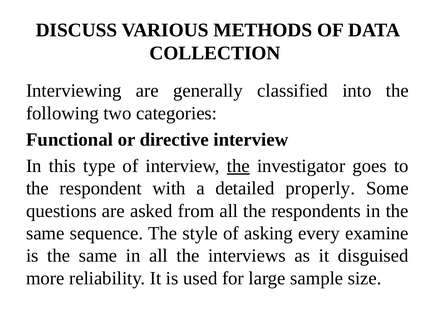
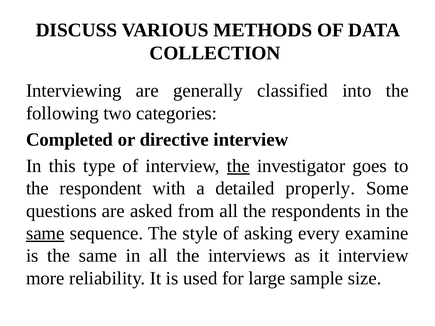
Functional: Functional -> Completed (70, 140)
same underline: none -> present (45, 234)
it disguised: disguised -> interview (373, 256)
